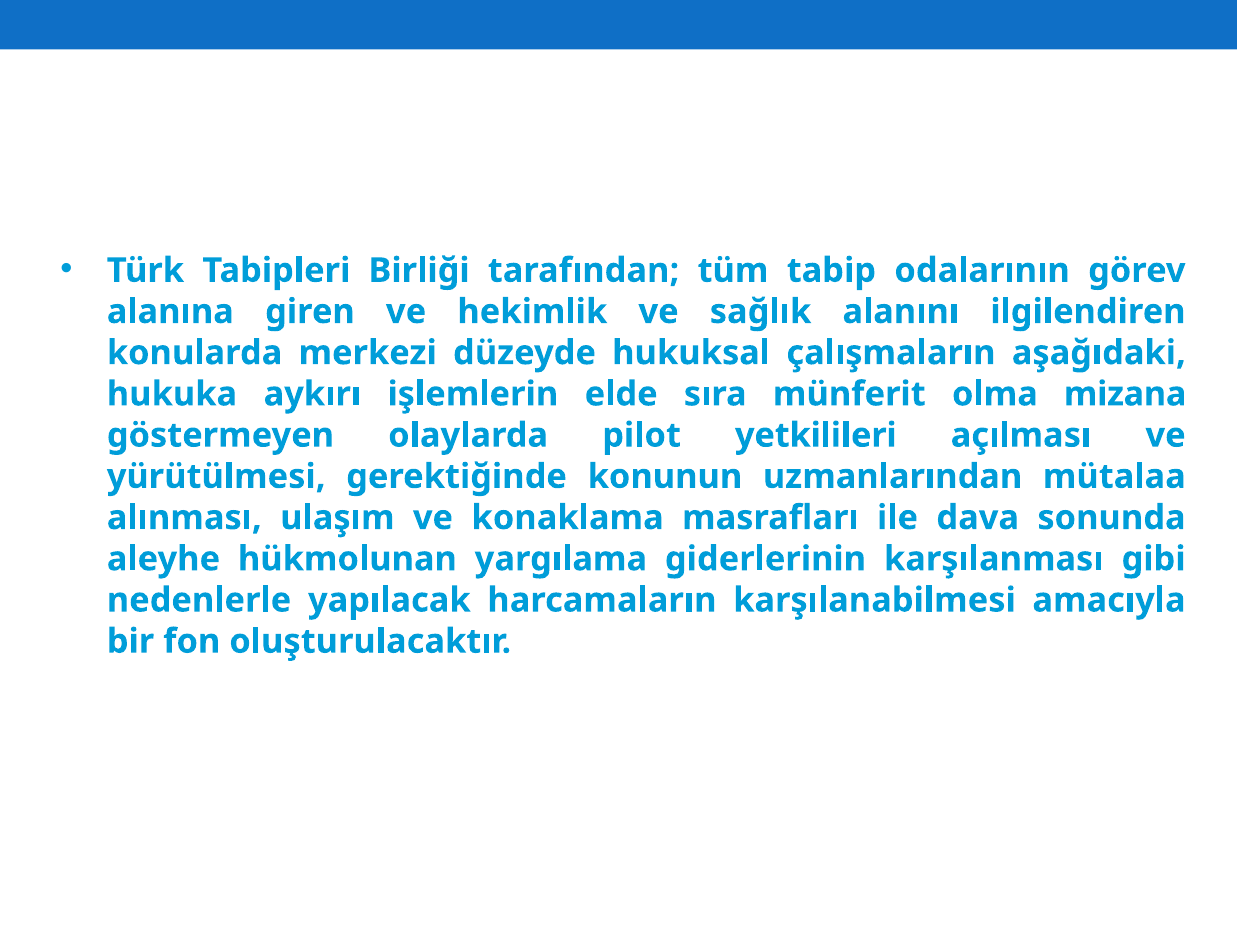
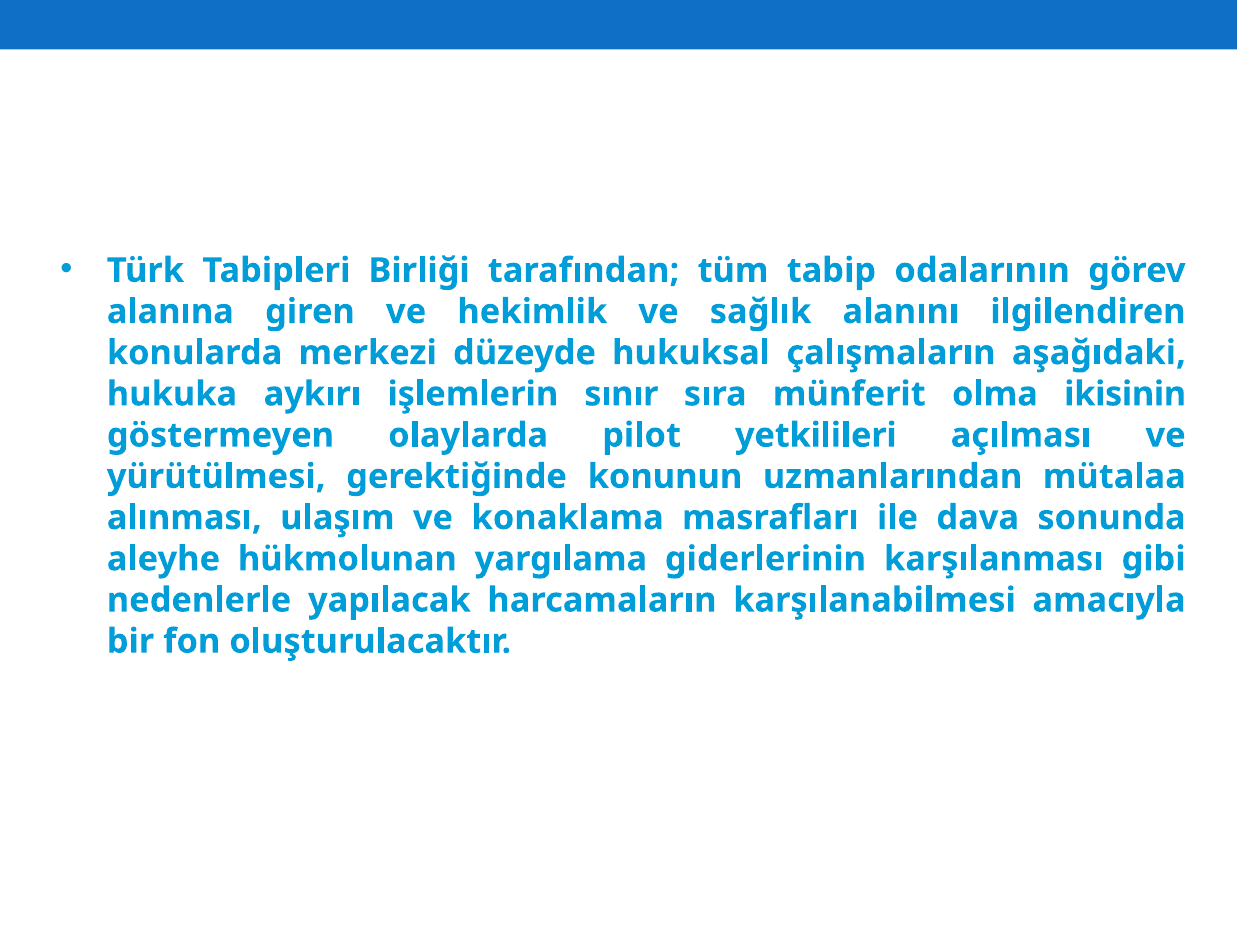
elde: elde -> sınır (621, 394)
mizana: mizana -> ikisinin (1125, 394)
